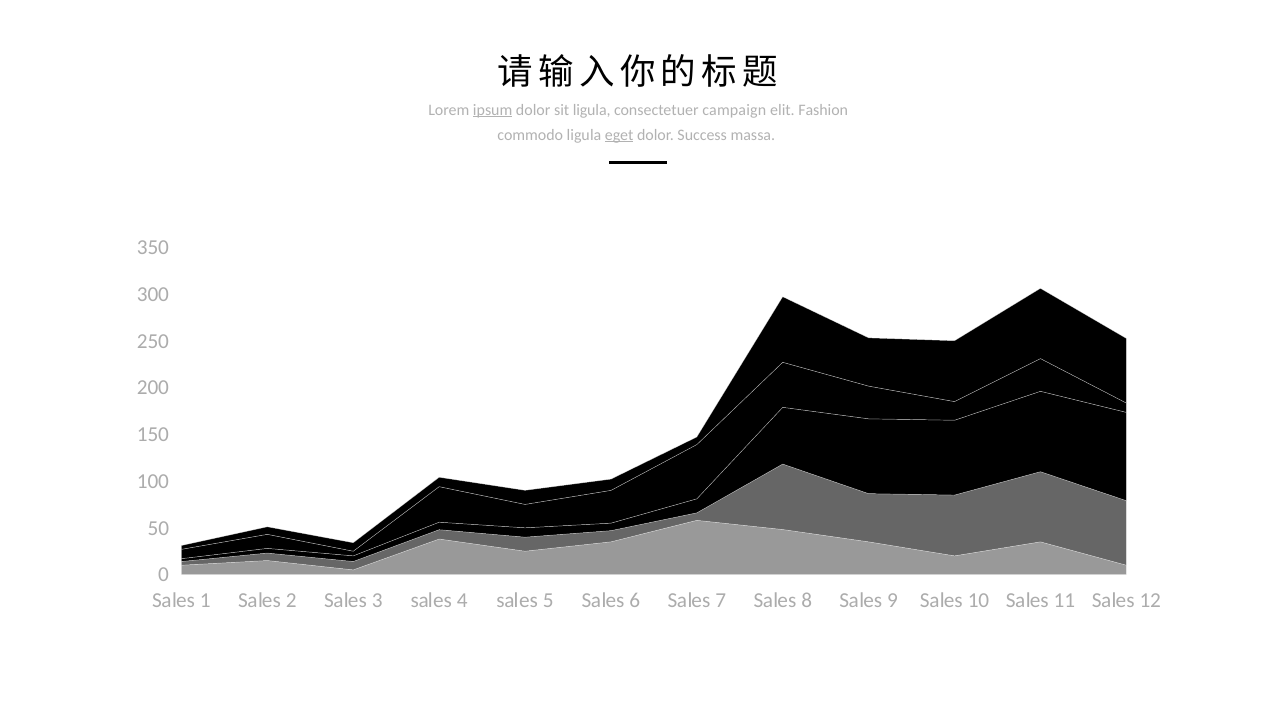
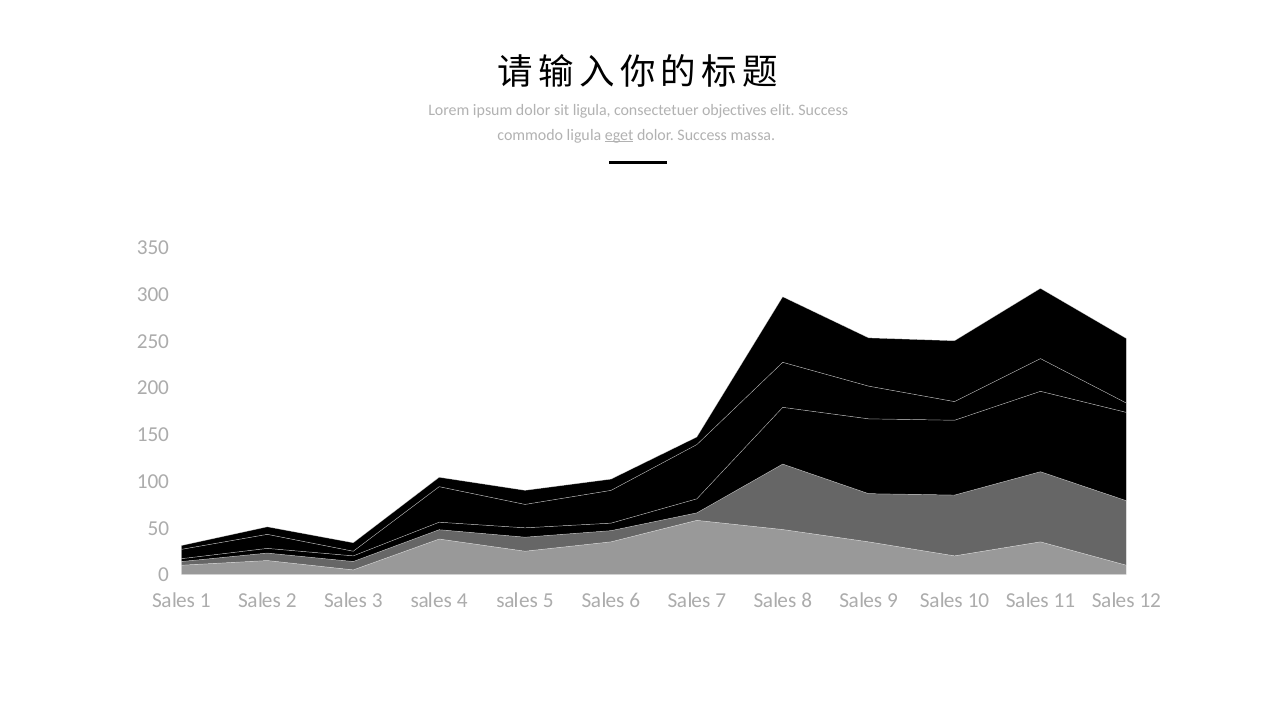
ipsum underline: present -> none (493, 110)
campaign: campaign -> objectives (734, 110)
elit Fashion: Fashion -> Success (823, 110)
